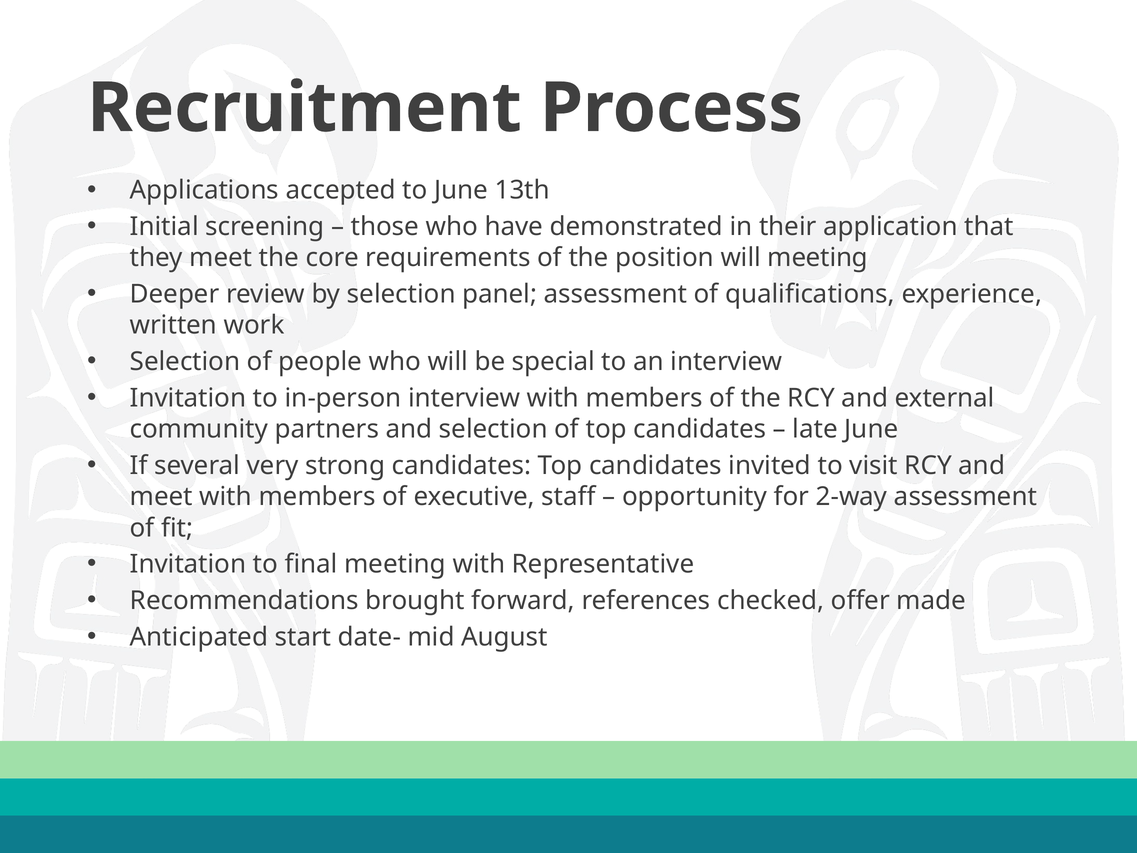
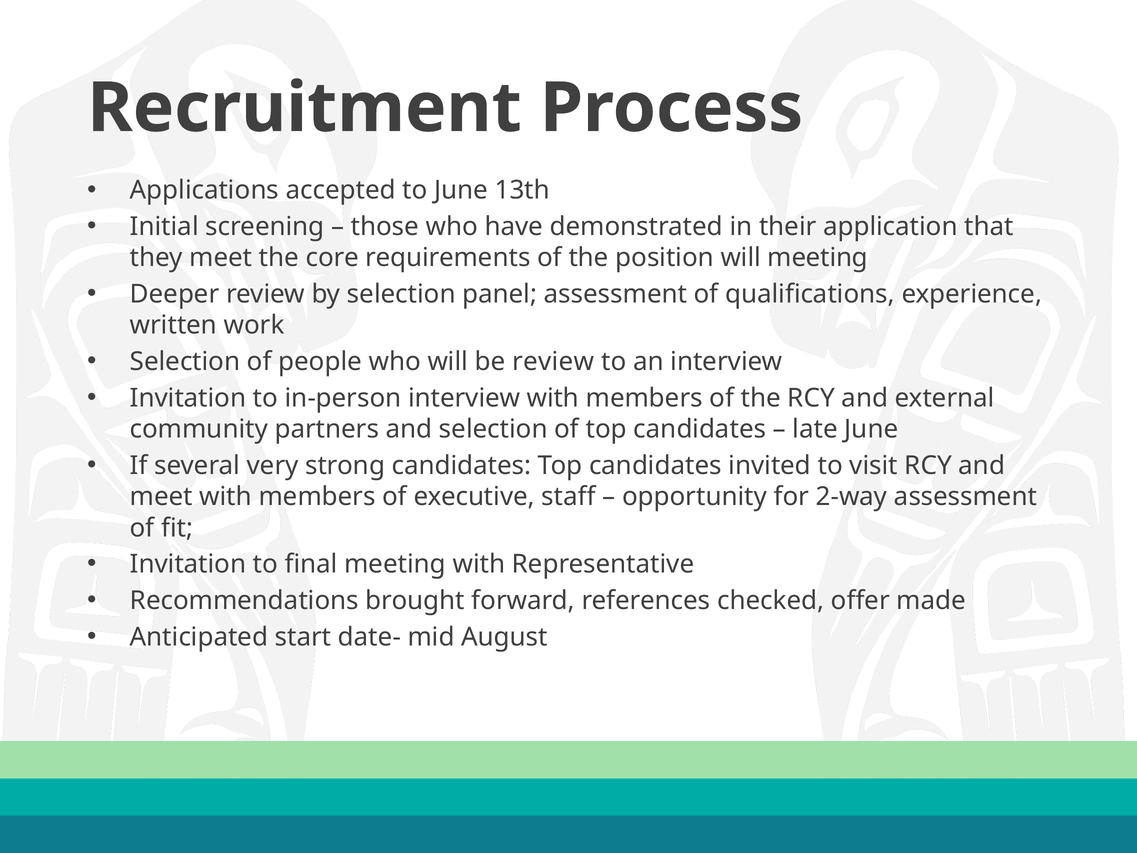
be special: special -> review (553, 362)
